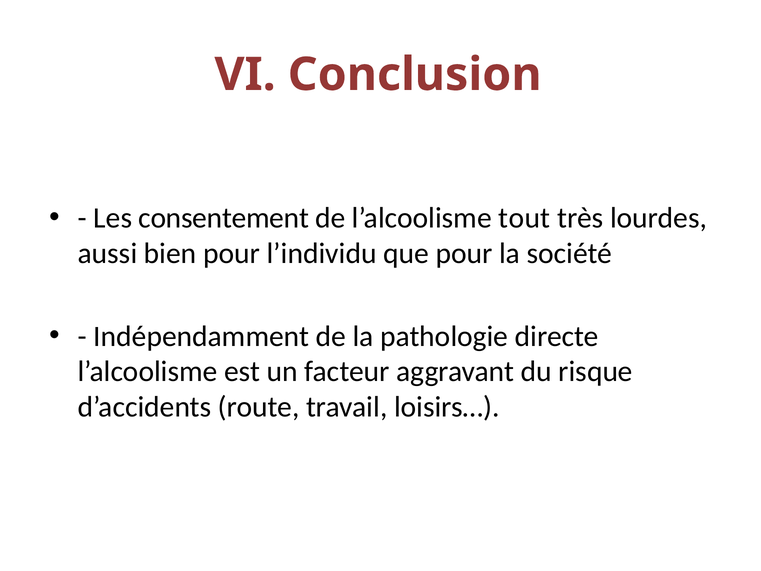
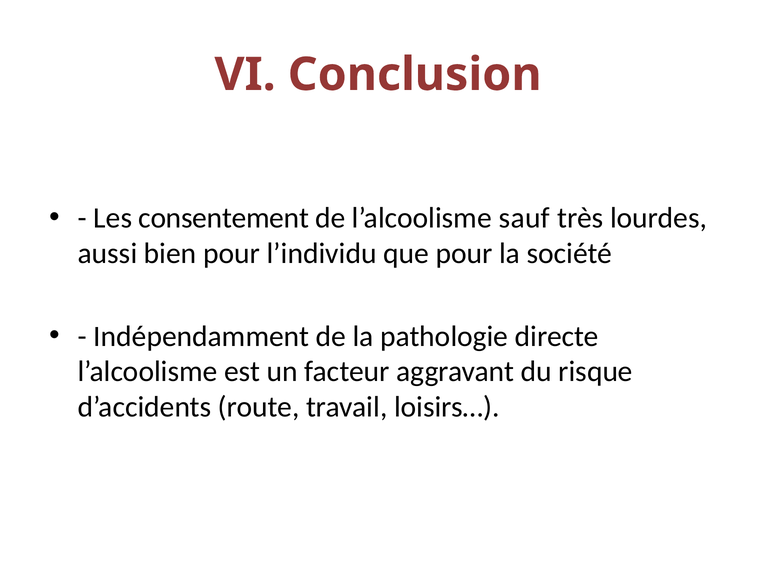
tout: tout -> sauf (524, 218)
